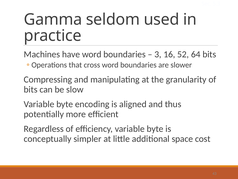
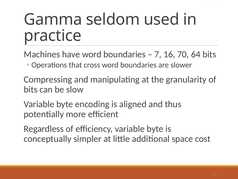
3: 3 -> 7 (158, 54)
52: 52 -> 70 (183, 54)
